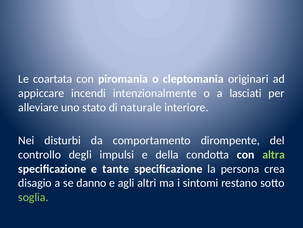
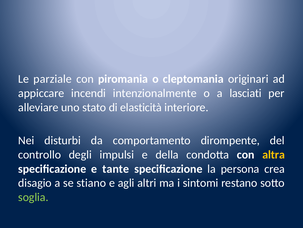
coartata: coartata -> parziale (53, 79)
naturale: naturale -> elasticità (141, 107)
altra colour: light green -> yellow (274, 154)
danno: danno -> stiano (91, 182)
